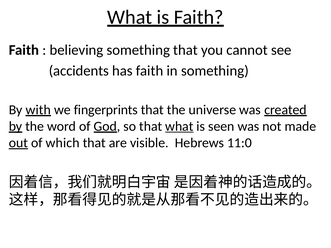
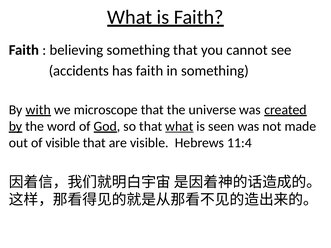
fingerprints: fingerprints -> microscope (106, 110)
out underline: present -> none (18, 143)
of which: which -> visible (63, 143)
11:0: 11:0 -> 11:4 (239, 143)
